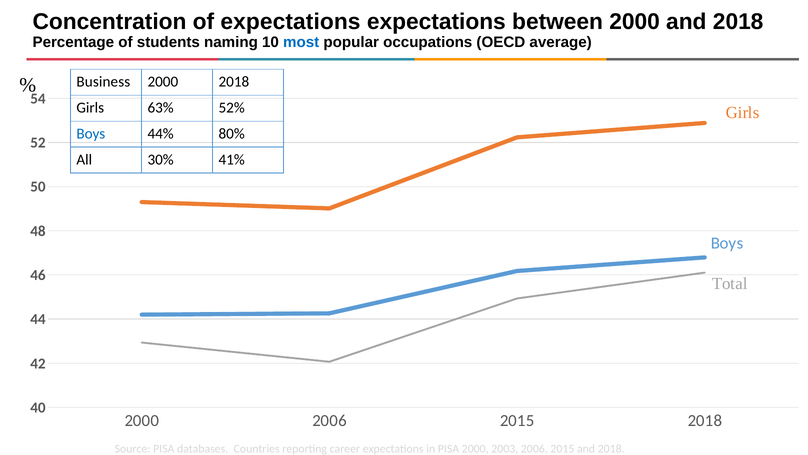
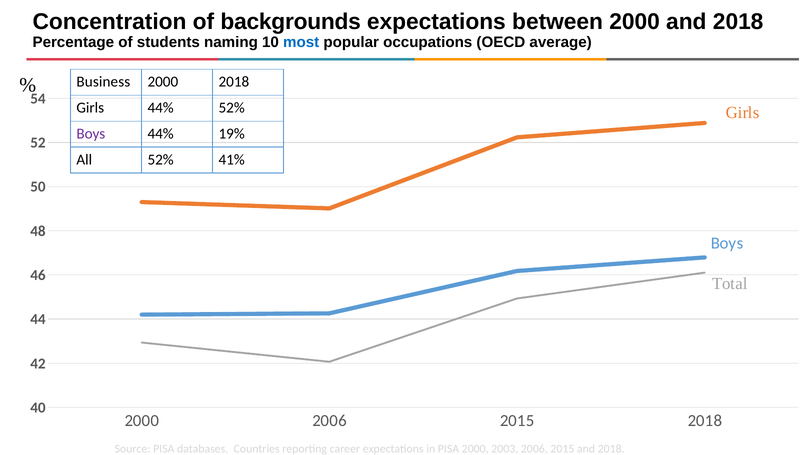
of expectations: expectations -> backgrounds (291, 22)
Girls 63%: 63% -> 44% (161, 108)
Boys colour: blue -> purple (91, 133)
80%: 80% -> 19% (232, 133)
All 30%: 30% -> 52% (161, 159)
